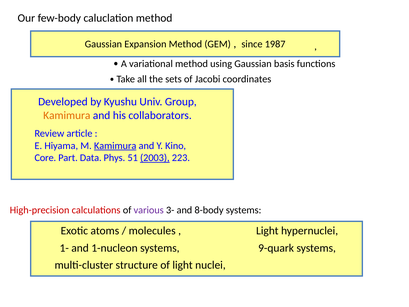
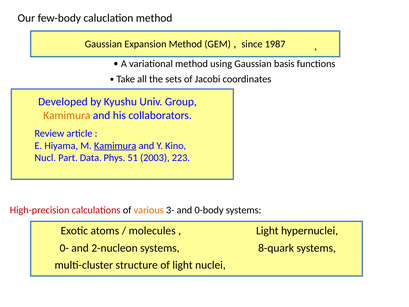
Core: Core -> Nucl (45, 158)
2003 underline: present -> none (155, 158)
various colour: purple -> orange (149, 210)
8-body: 8-body -> 0-body (209, 210)
1-: 1- -> 0- (64, 248)
1-nucleon: 1-nucleon -> 2-nucleon (114, 248)
9-quark: 9-quark -> 8-quark (276, 248)
